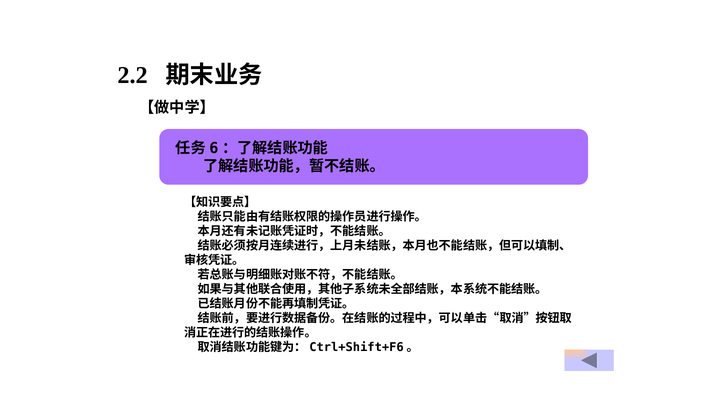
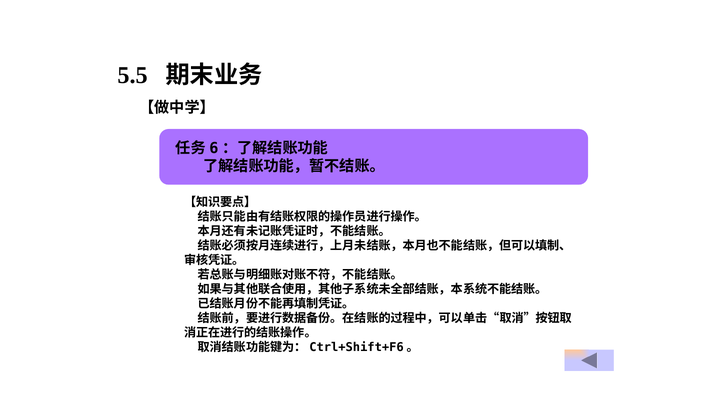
2.2: 2.2 -> 5.5 (133, 75)
